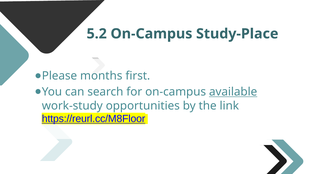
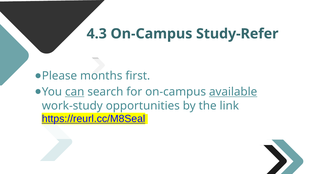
5.2: 5.2 -> 4.3 (97, 34)
Study-Place: Study-Place -> Study-Refer (237, 34)
can underline: none -> present (75, 92)
https://reurl.cc/M8Floor: https://reurl.cc/M8Floor -> https://reurl.cc/M8Seal (94, 119)
